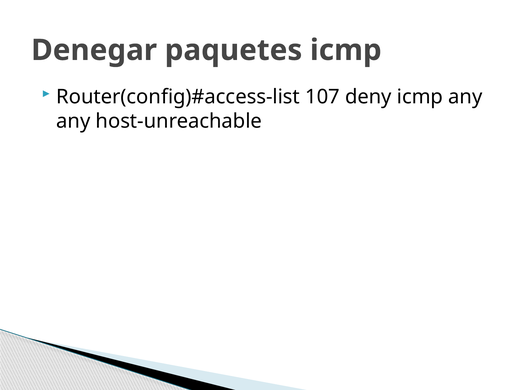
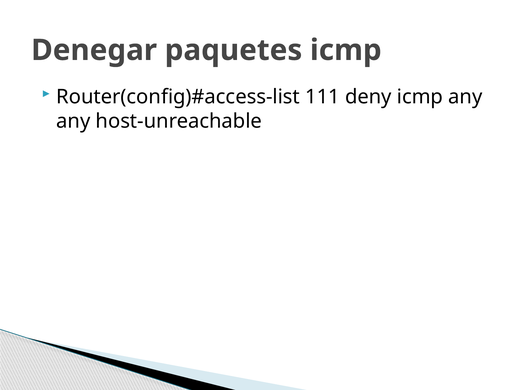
107: 107 -> 111 (323, 97)
